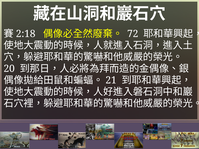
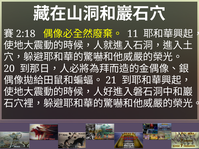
72: 72 -> 11 (133, 34)
